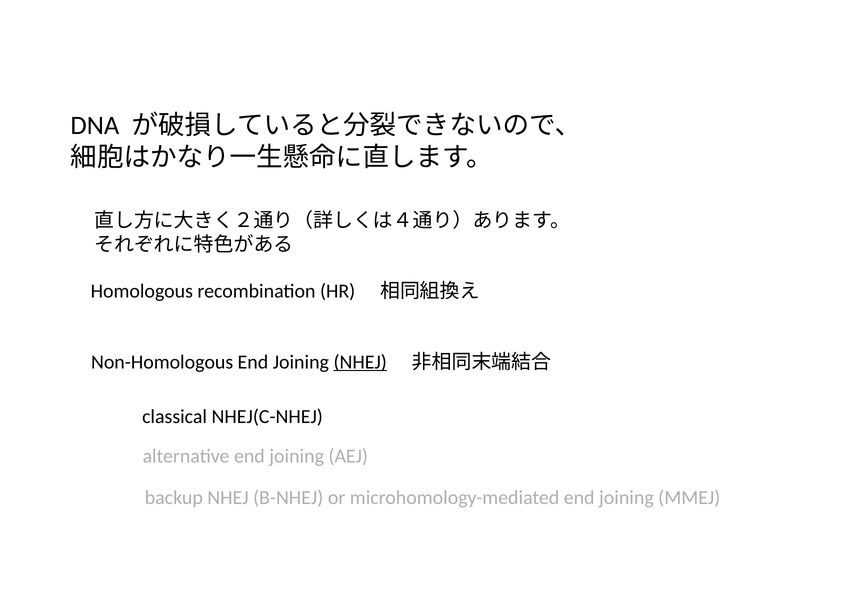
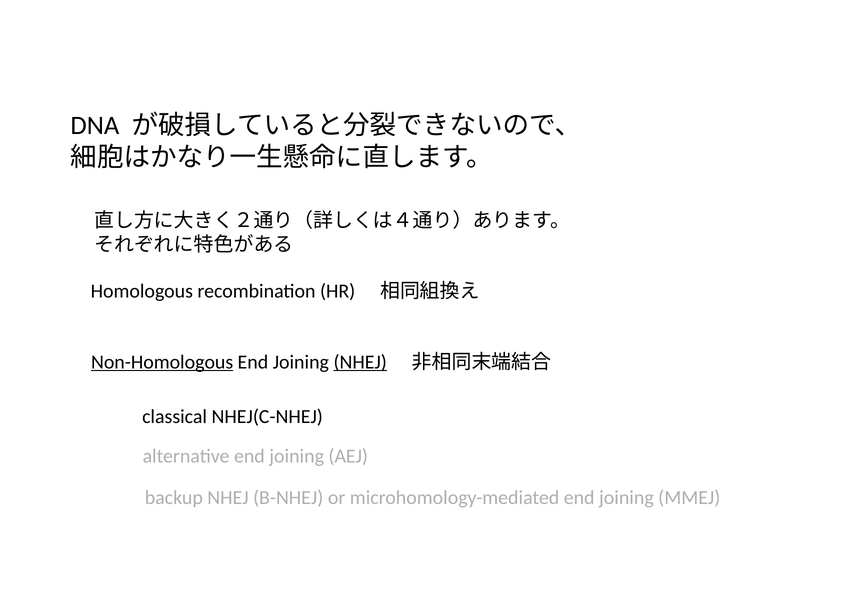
Non-Homologous underline: none -> present (162, 362)
